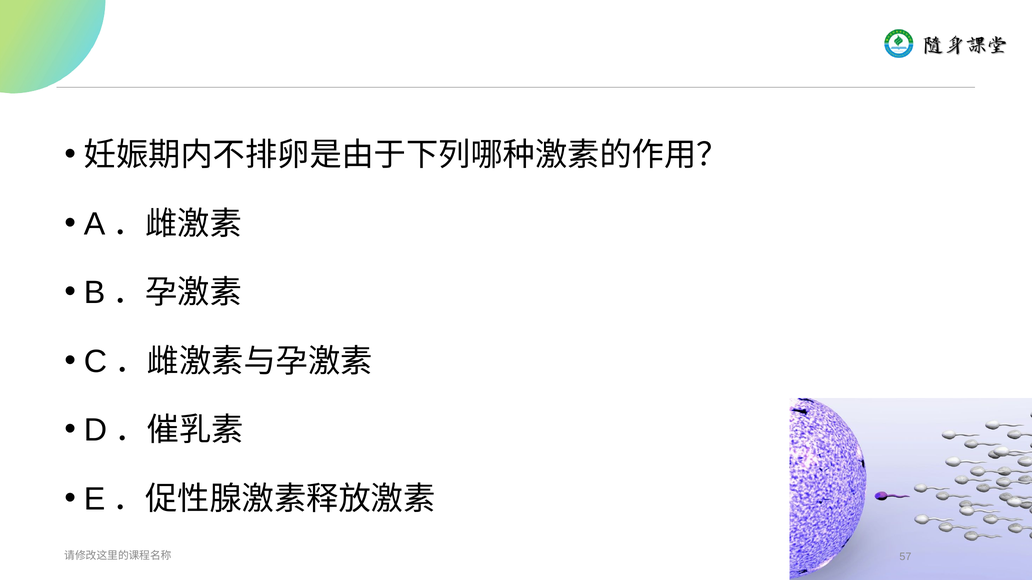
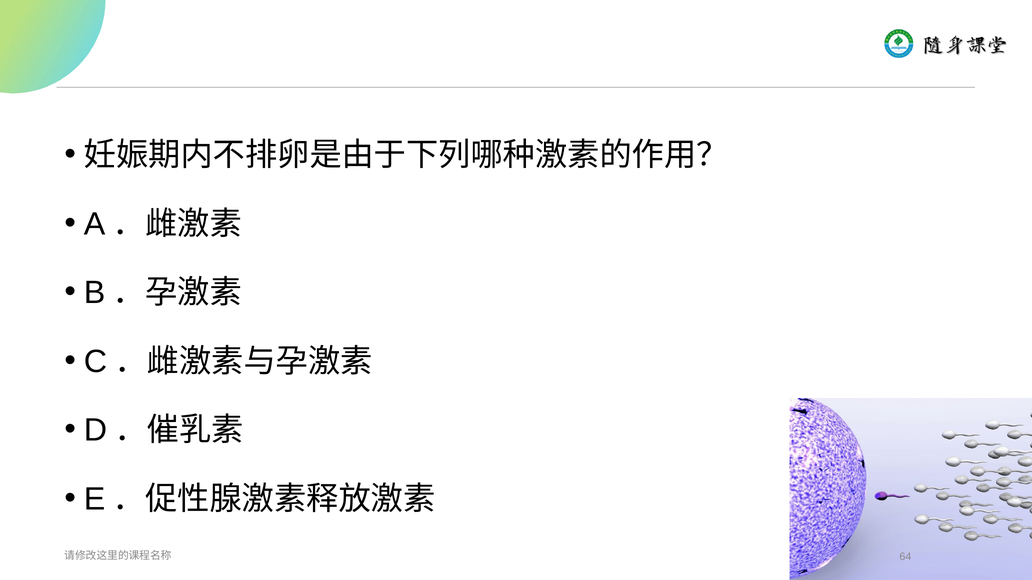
57: 57 -> 64 (905, 557)
